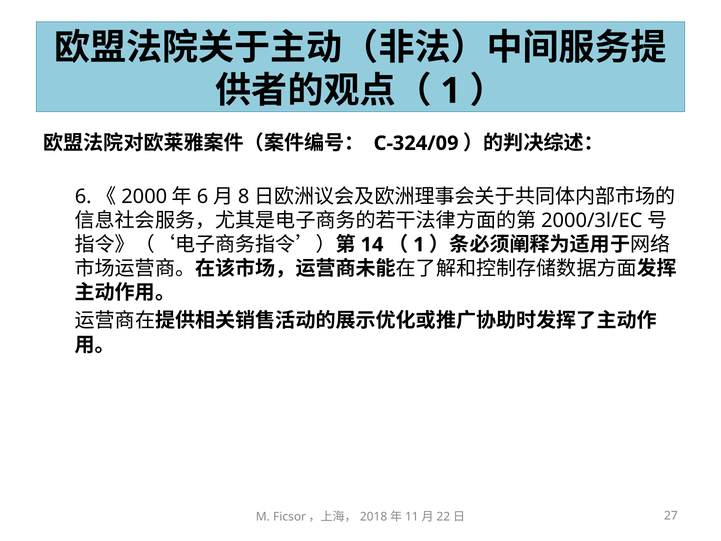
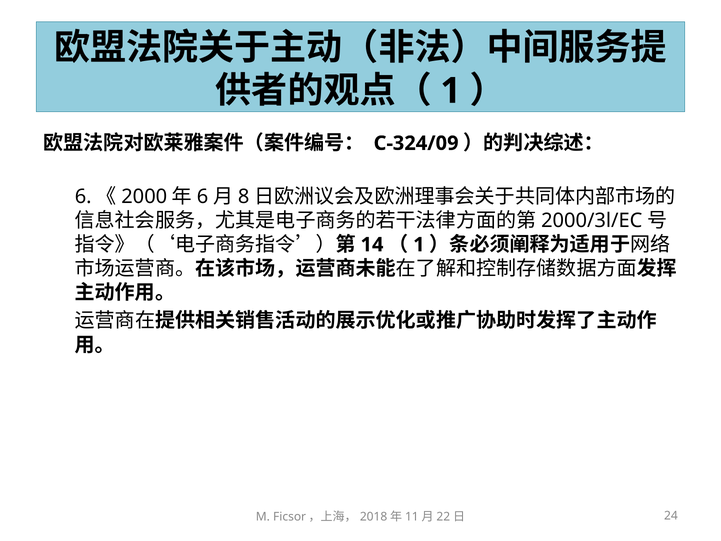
27: 27 -> 24 (671, 515)
